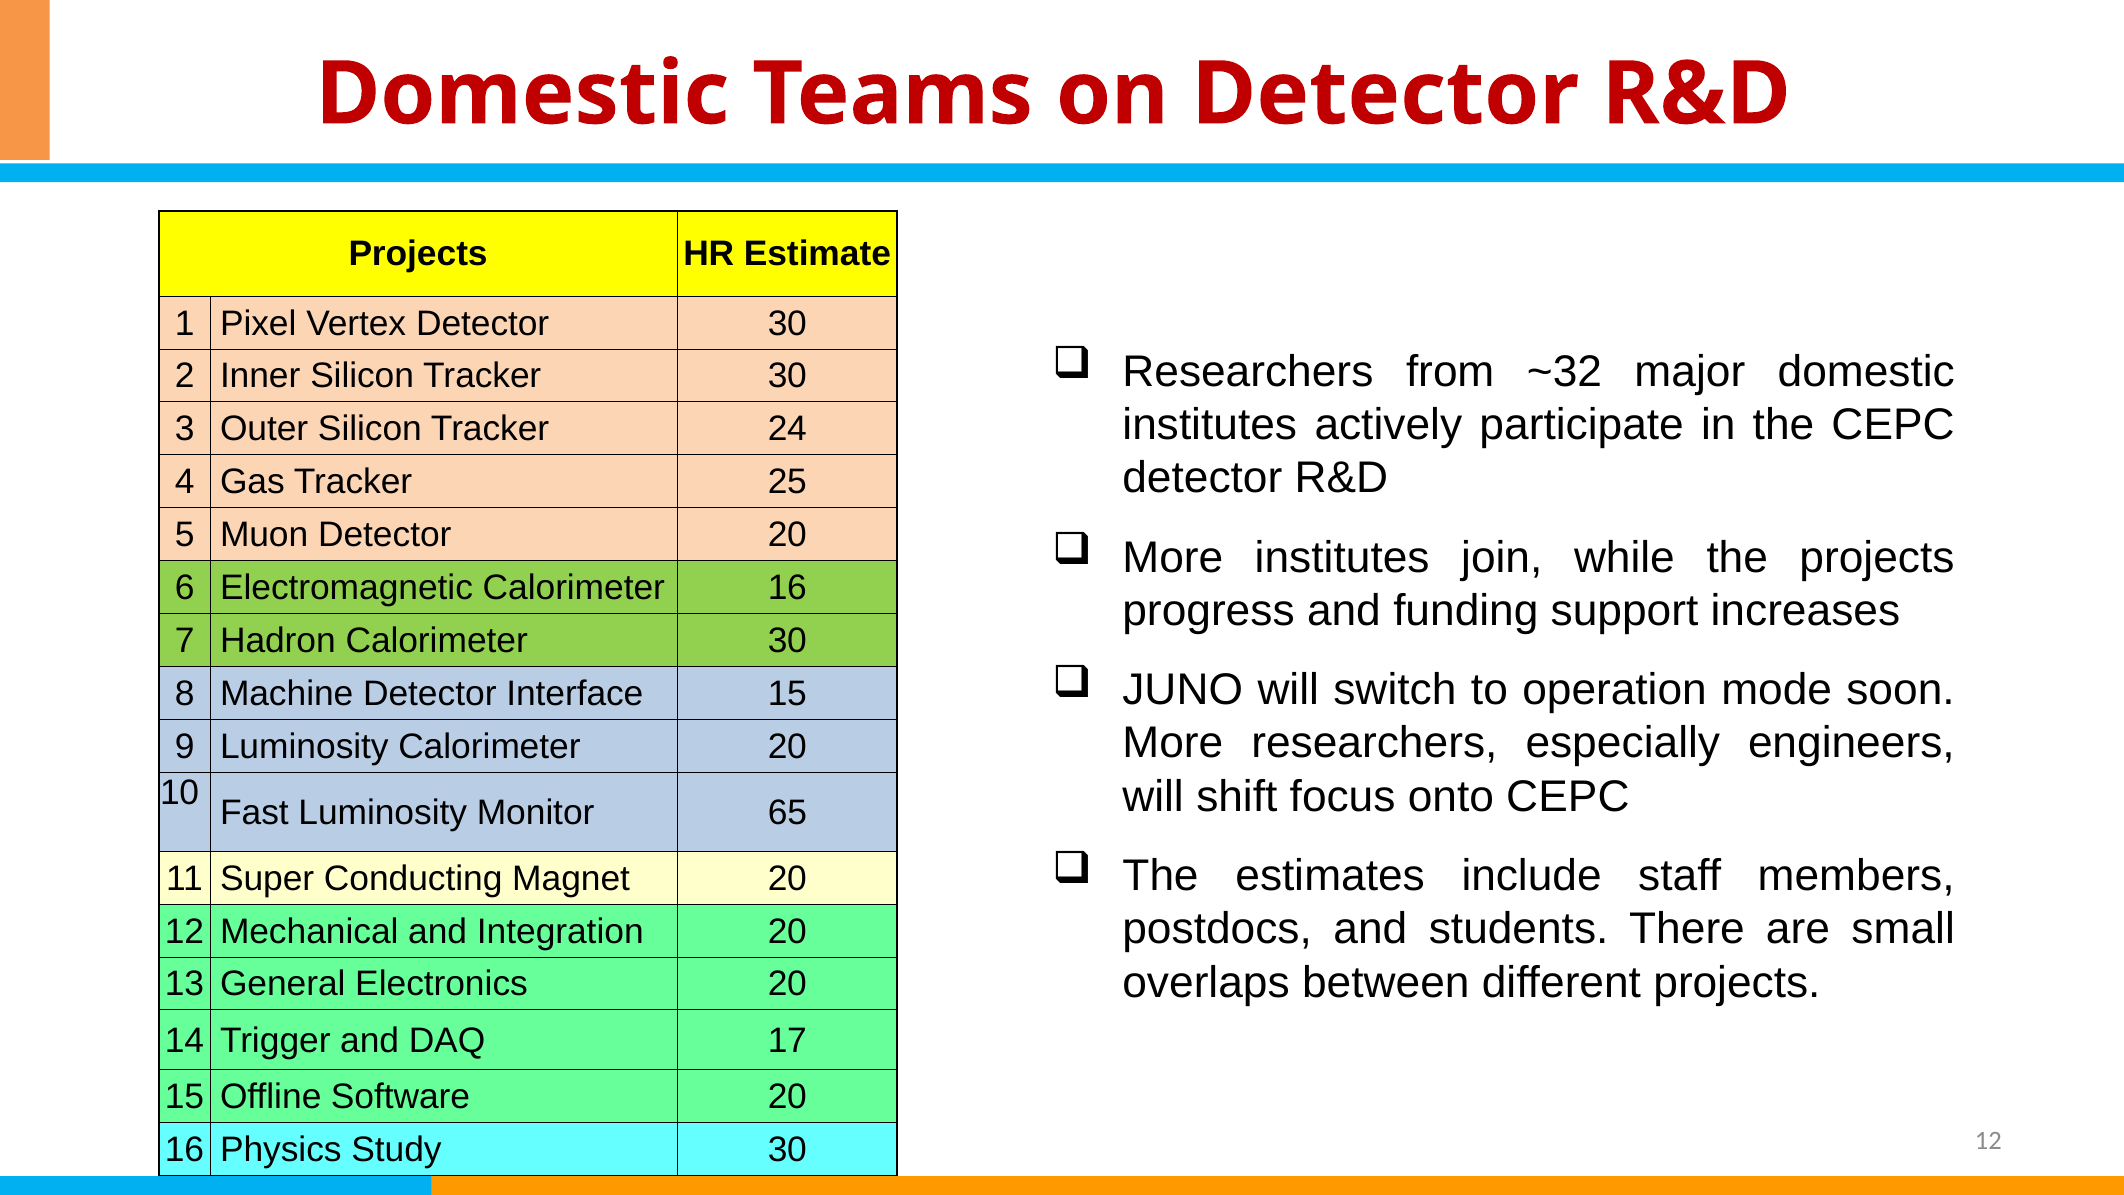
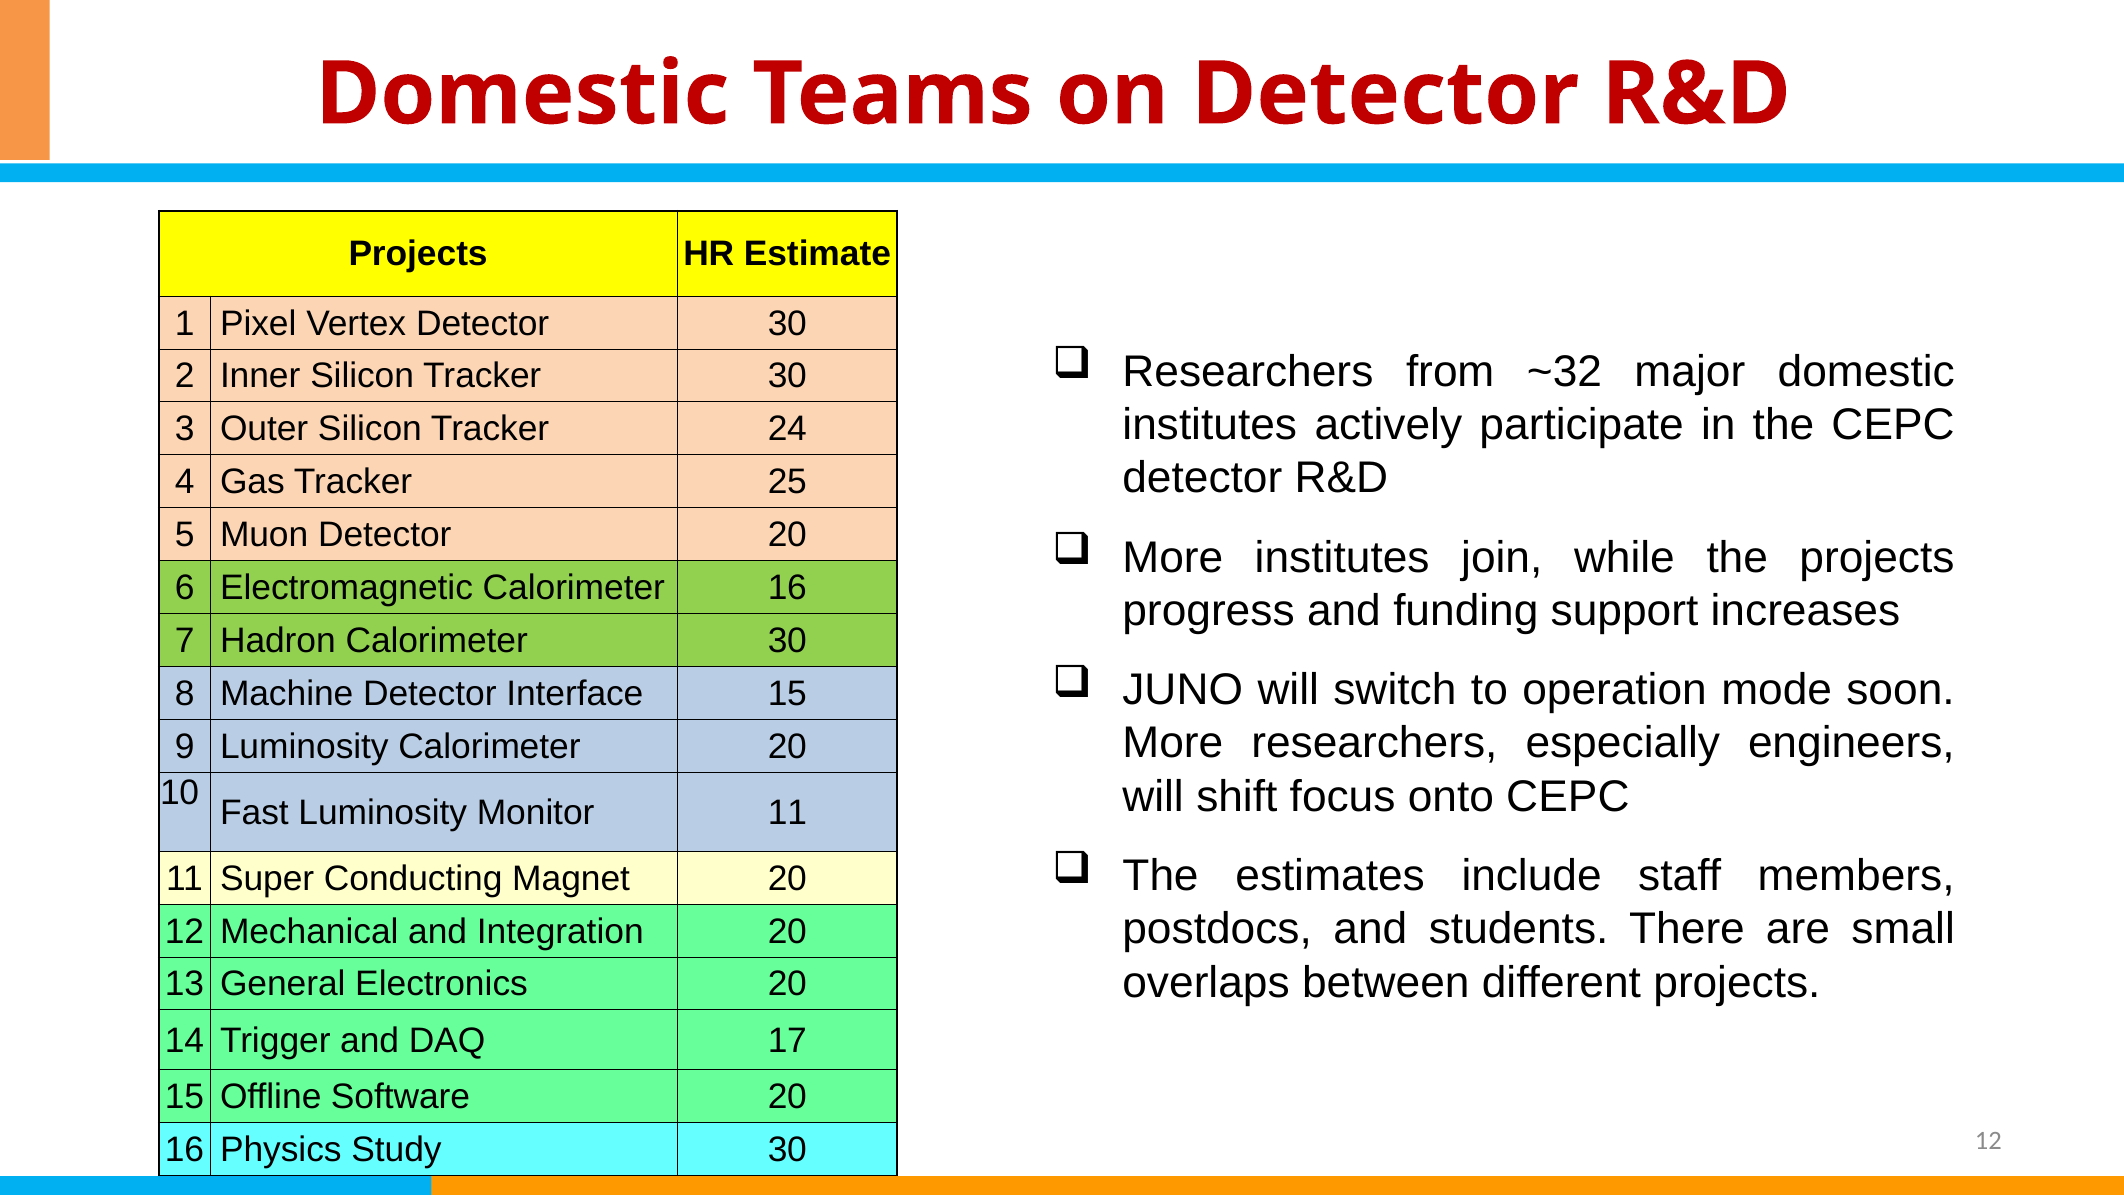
Monitor 65: 65 -> 11 (787, 812)
